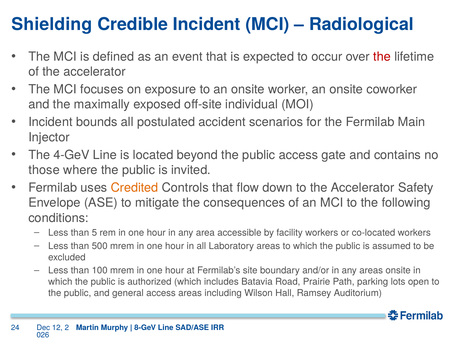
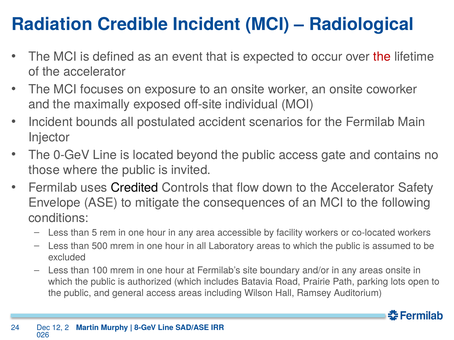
Shielding: Shielding -> Radiation (52, 24)
4-GeV: 4-GeV -> 0-GeV (72, 155)
Credited colour: orange -> black (135, 188)
